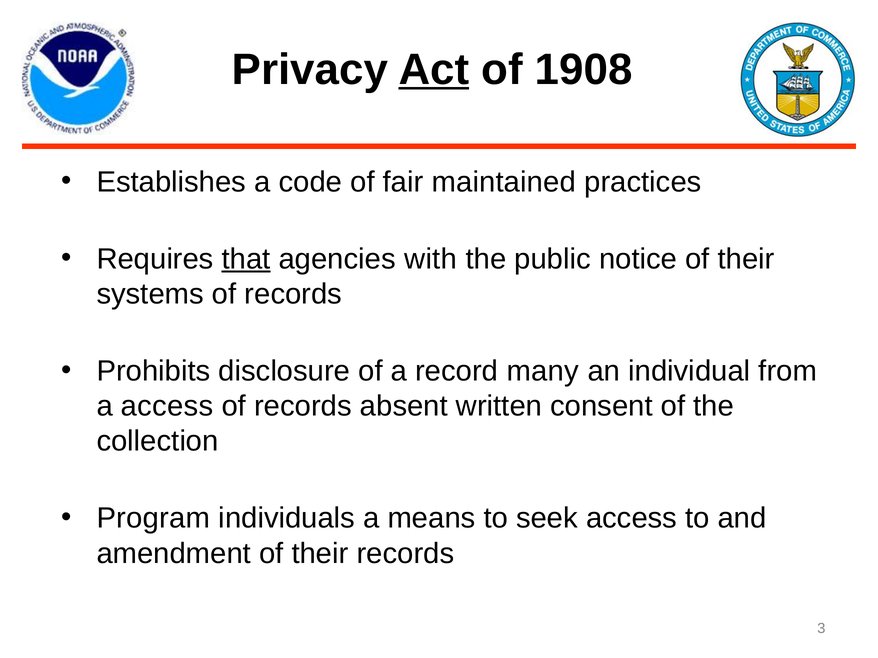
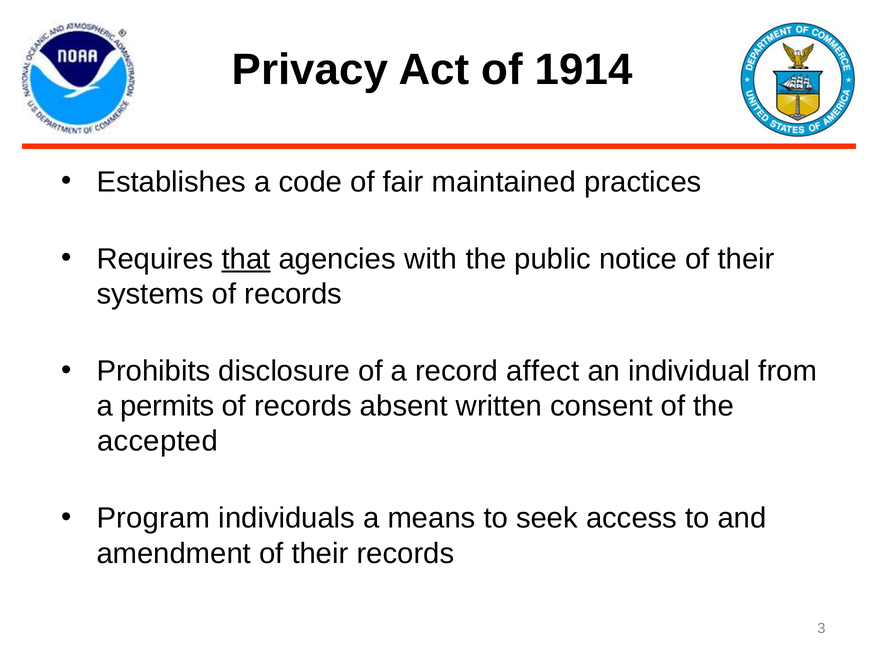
Act underline: present -> none (434, 70)
1908: 1908 -> 1914 (584, 70)
many: many -> affect (543, 371)
a access: access -> permits (167, 406)
collection: collection -> accepted (157, 442)
